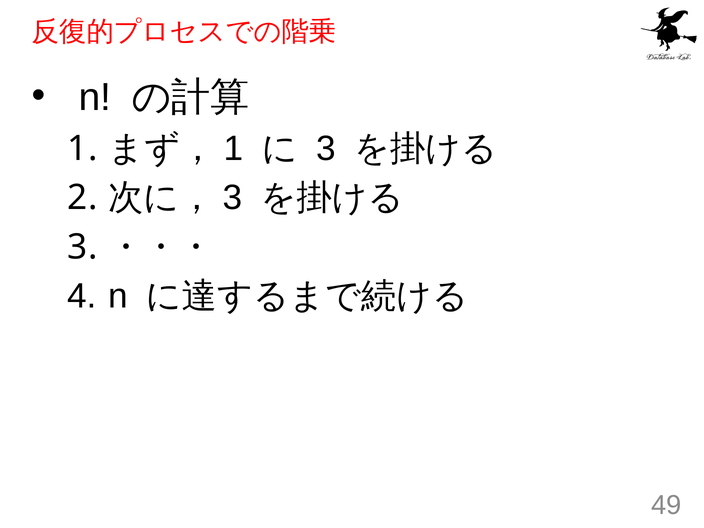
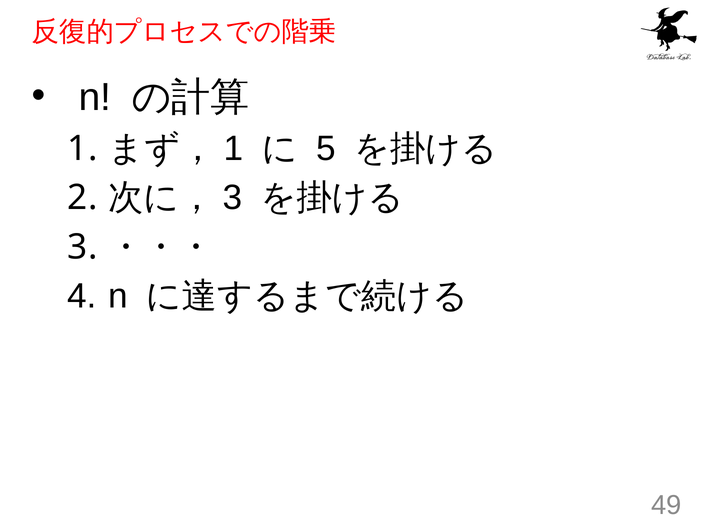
3: 3 -> 5 (326, 149)
